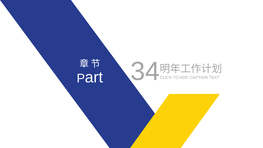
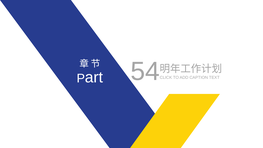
34: 34 -> 54 (145, 71)
